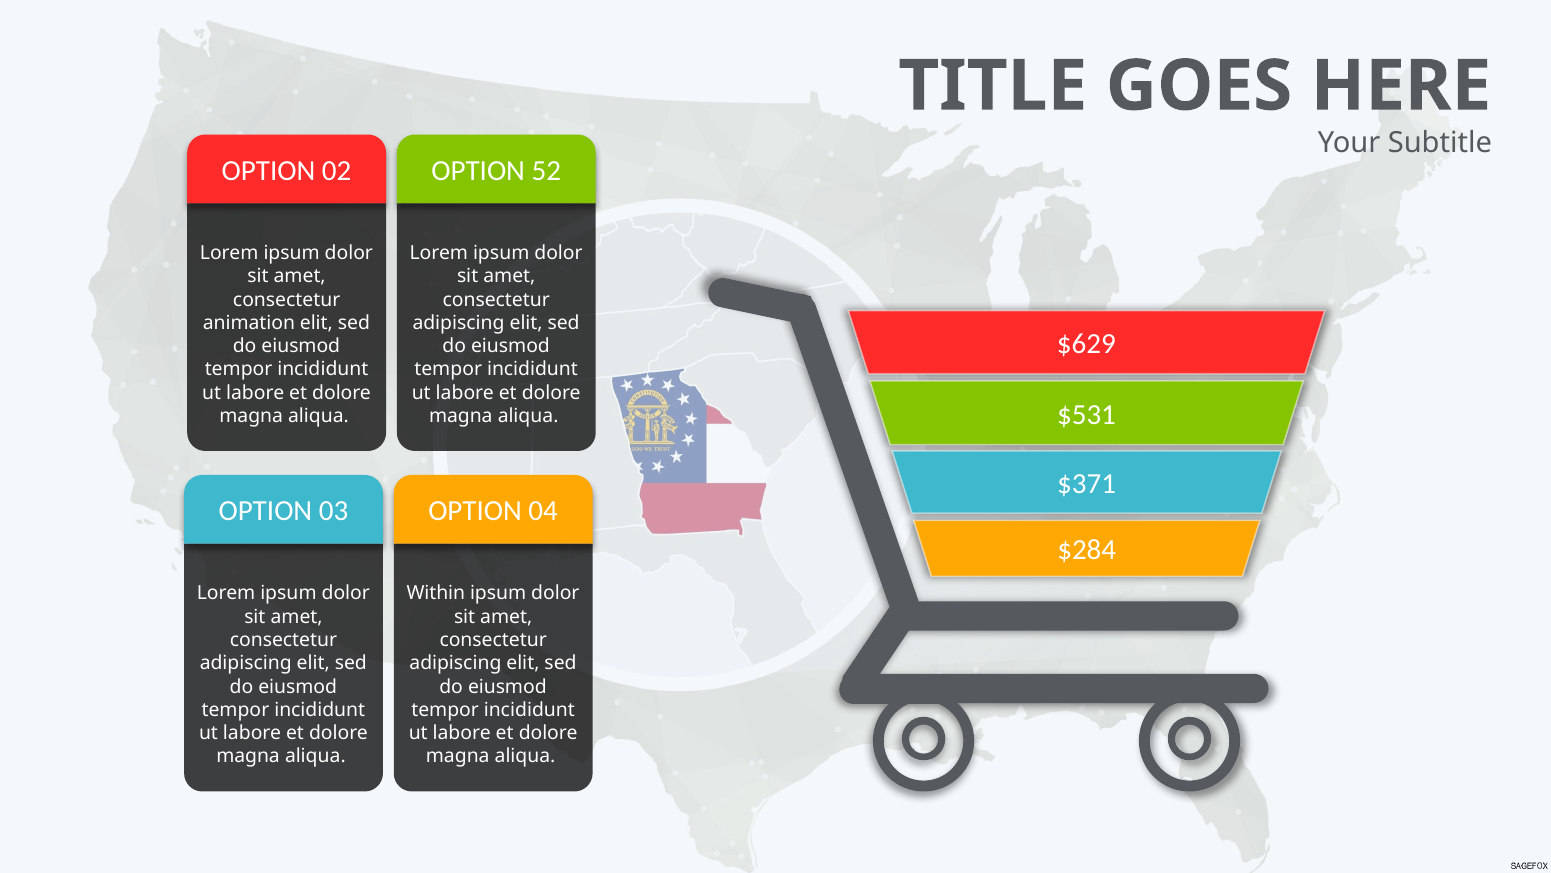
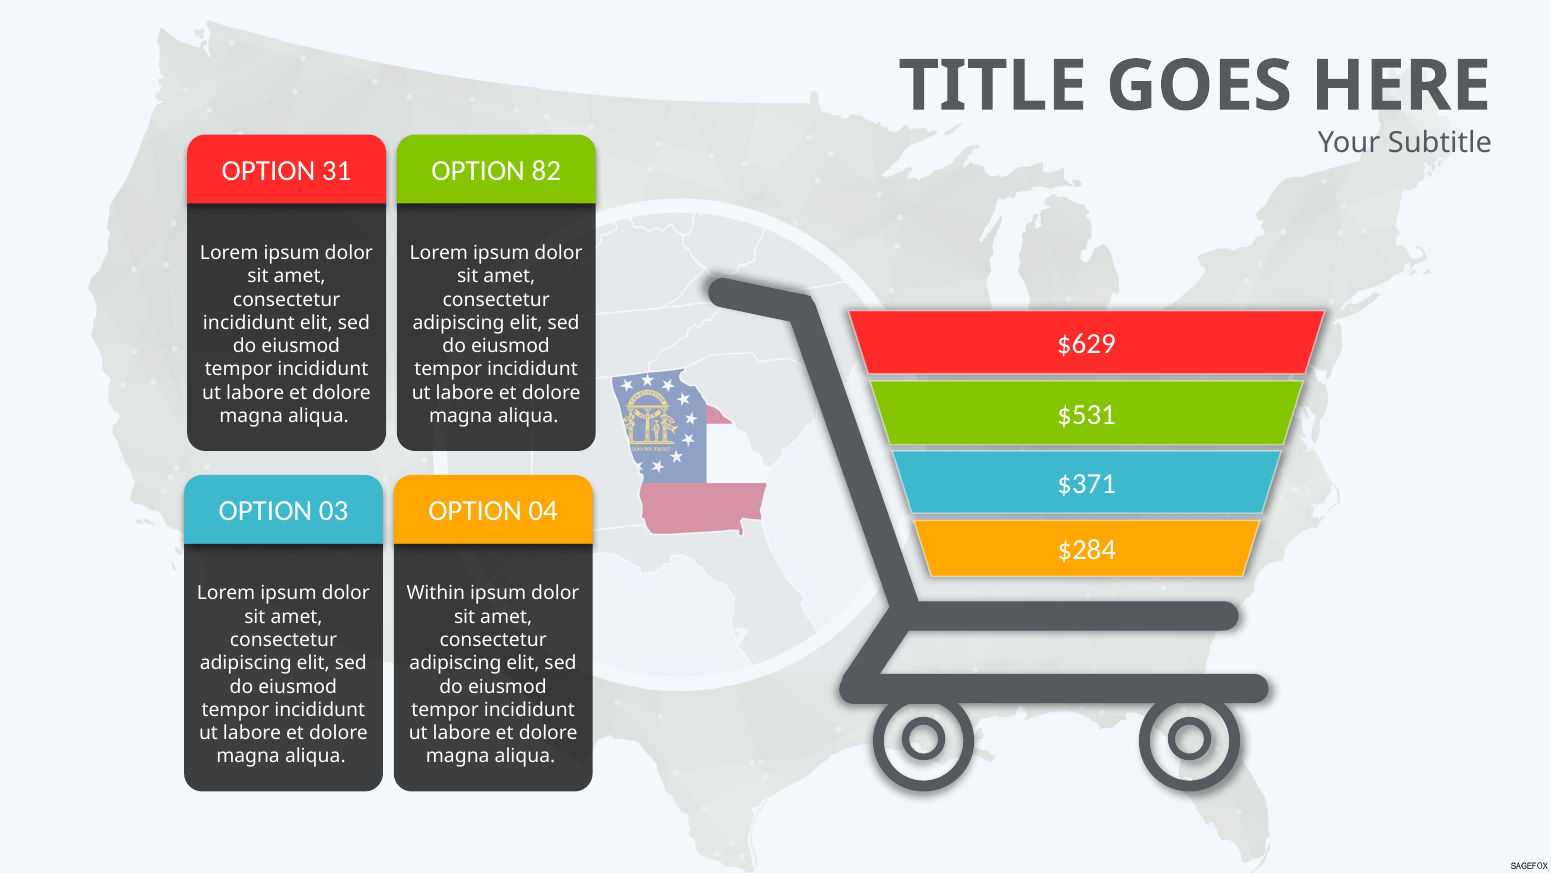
02: 02 -> 31 (337, 171)
52: 52 -> 82 (546, 171)
animation: animation -> incididunt (249, 323)
